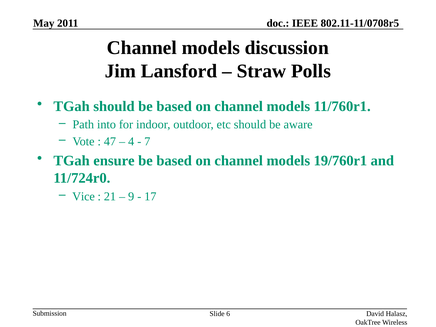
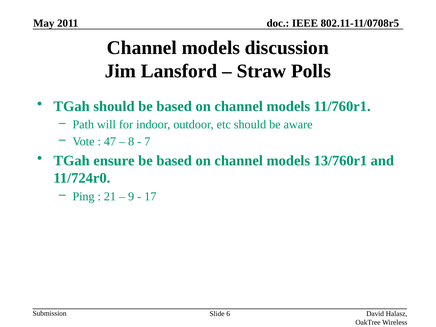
into: into -> will (106, 125)
4: 4 -> 8 (131, 142)
19/760r1: 19/760r1 -> 13/760r1 (340, 161)
Vice: Vice -> Ping (84, 196)
